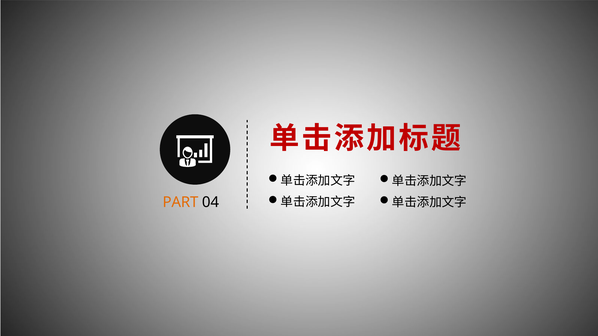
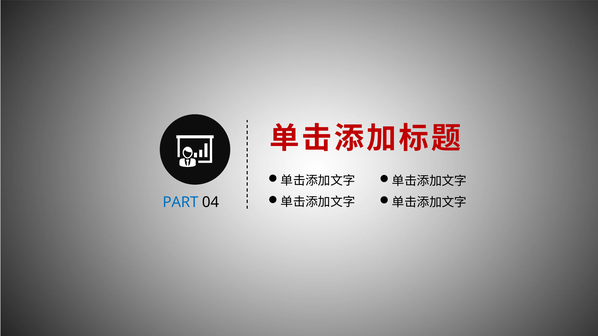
PART colour: orange -> blue (180, 202)
